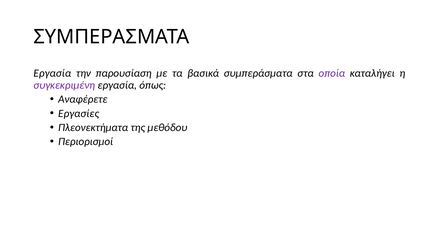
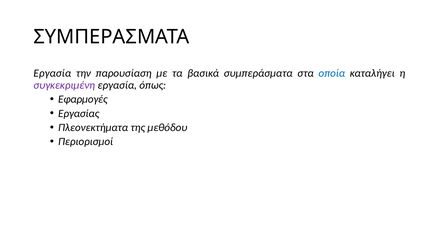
οποία colour: purple -> blue (332, 73)
Αναφέρετε: Αναφέρετε -> Εφαρμογές (83, 99)
Εργασίες: Εργασίες -> Εργασίας (79, 113)
